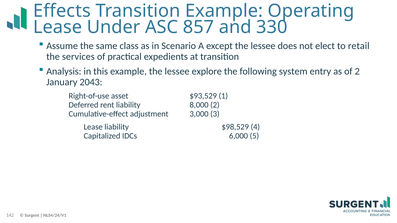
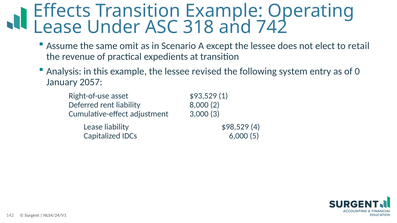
857: 857 -> 318 (199, 27)
330: 330 -> 742 (272, 27)
class: class -> omit (129, 46)
services: services -> revenue (78, 57)
explore: explore -> revised (207, 71)
of 2: 2 -> 0 (357, 71)
2043: 2043 -> 2057 (91, 82)
